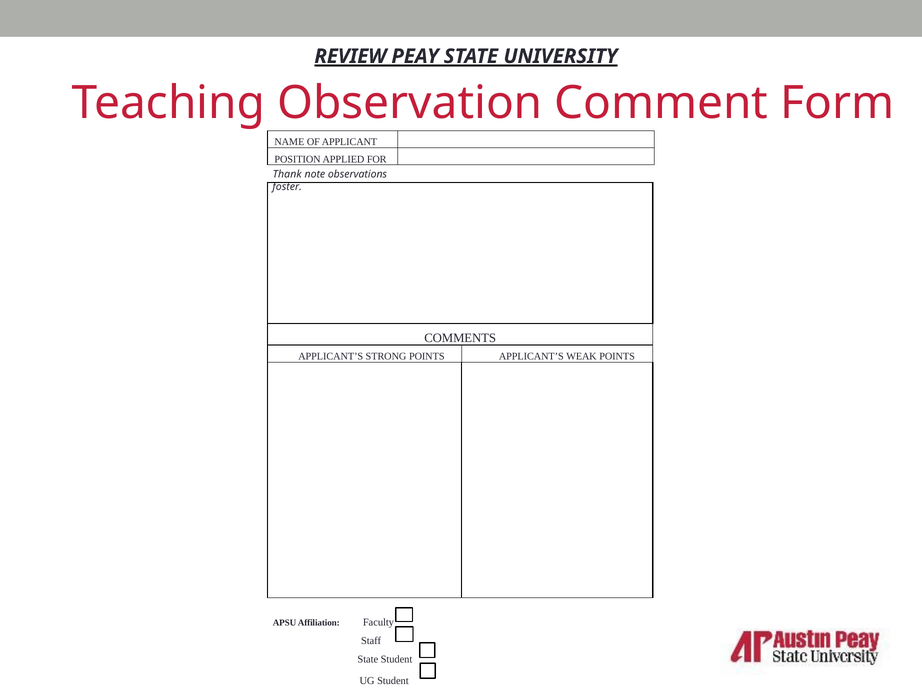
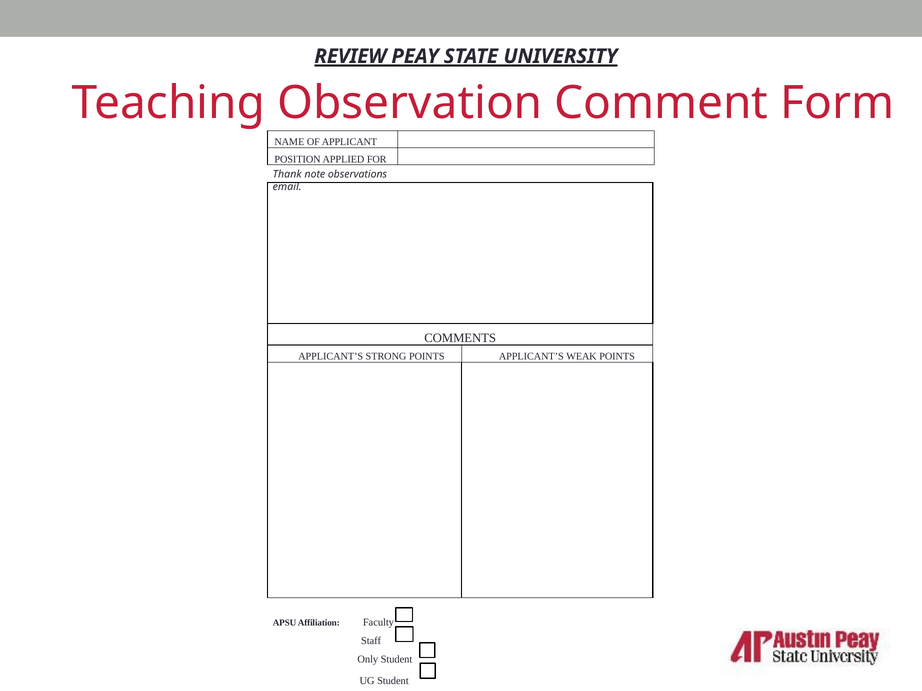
foster: foster -> email (287, 187)
State: State -> Only (368, 660)
